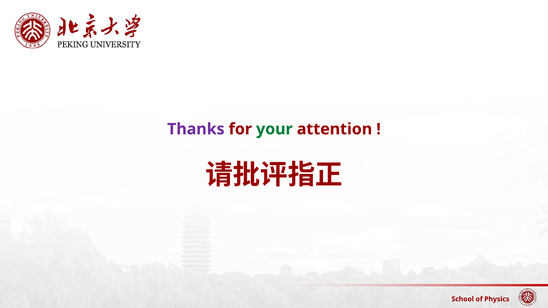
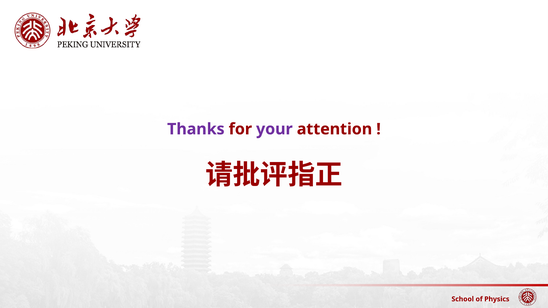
your colour: green -> purple (274, 129)
